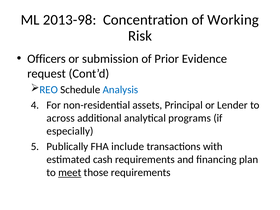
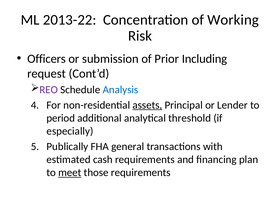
2013-98: 2013-98 -> 2013-22 (70, 20)
Evidence: Evidence -> Including (205, 59)
REO colour: blue -> purple (49, 90)
assets underline: none -> present (147, 105)
across: across -> period (61, 118)
programs: programs -> threshold (190, 118)
include: include -> general (128, 146)
